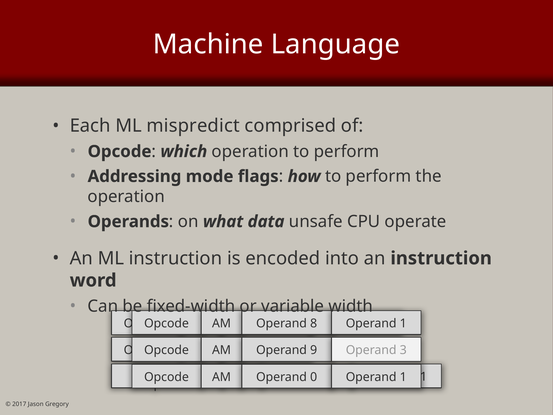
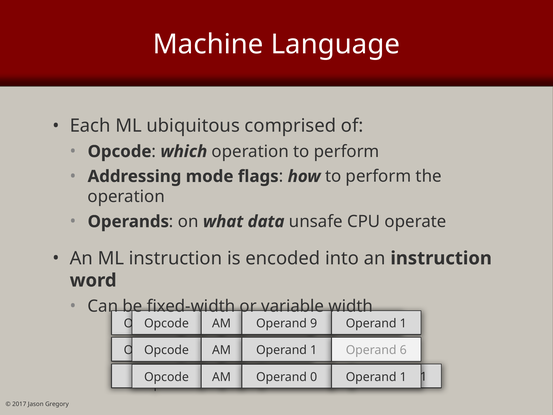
mispredict: mispredict -> ubiquitous (193, 126)
8: 8 -> 9 (314, 323)
9: 9 -> 1 (314, 350)
3: 3 -> 6 (403, 350)
